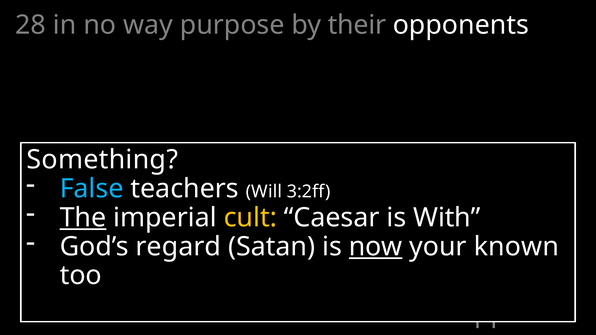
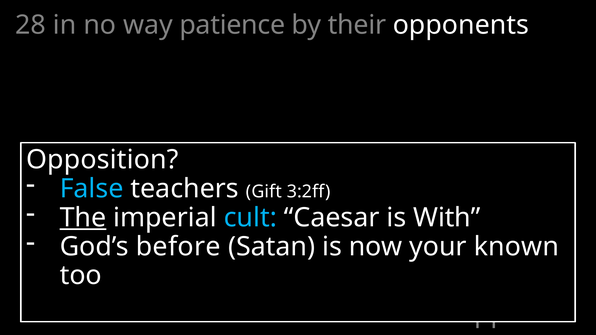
purpose: purpose -> patience (232, 25)
Something: Something -> Opposition (102, 160)
Will: Will -> Gift (264, 192)
cult colour: yellow -> light blue (250, 218)
regard: regard -> before (178, 247)
now underline: present -> none (376, 247)
